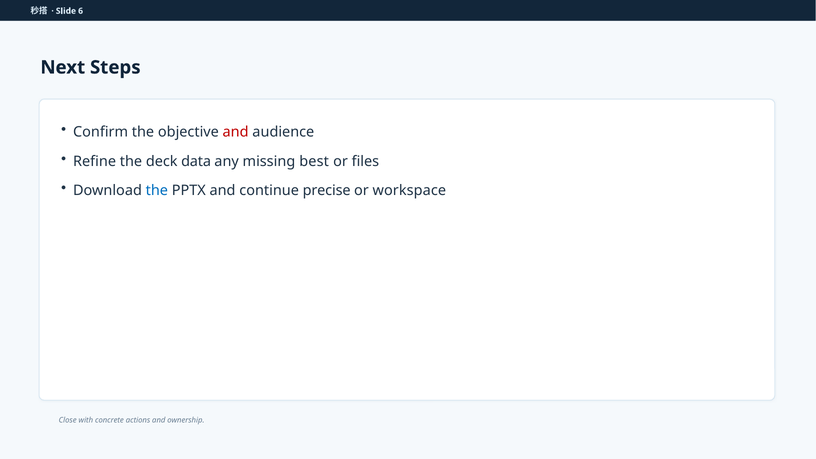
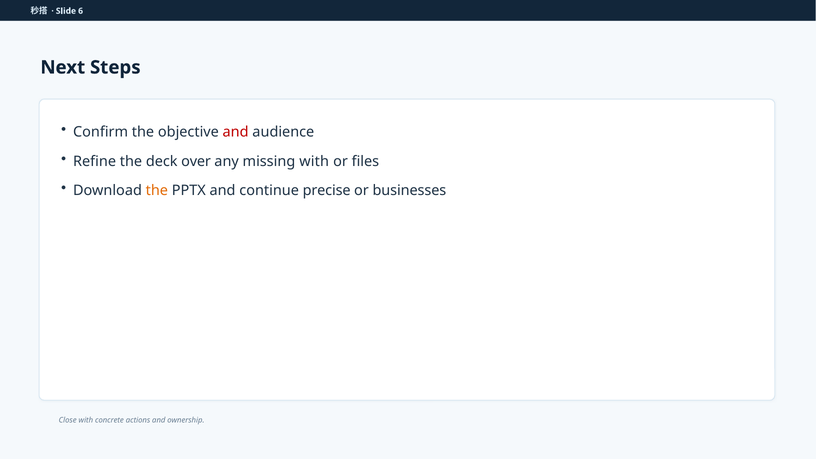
data: data -> over (196, 161)
missing best: best -> with (314, 161)
the colour: blue -> orange (157, 191)
workspace: workspace -> businesses (409, 191)
